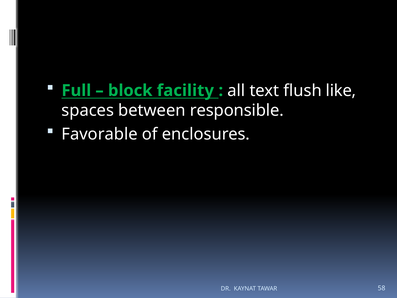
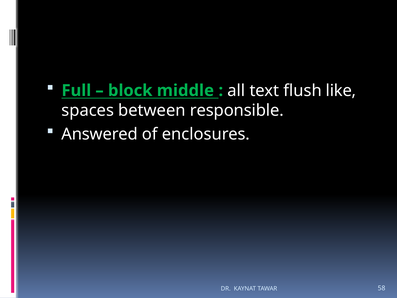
facility: facility -> middle (185, 90)
Favorable: Favorable -> Answered (100, 134)
